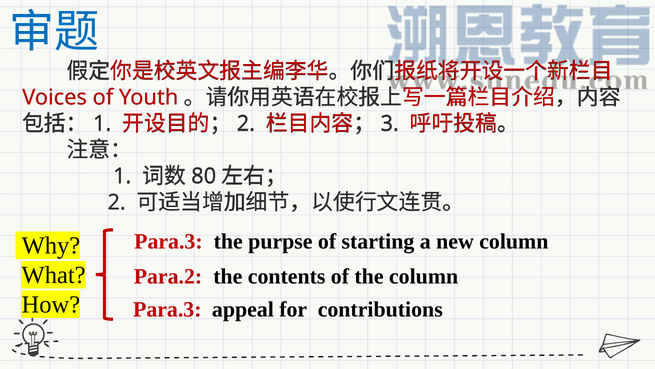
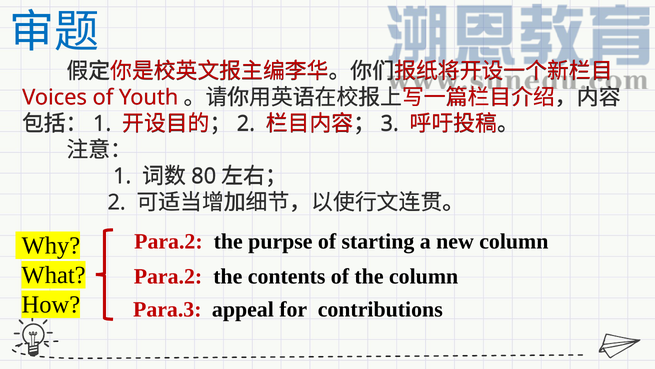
Para.3: Para.3 -> Para.2 (168, 241)
